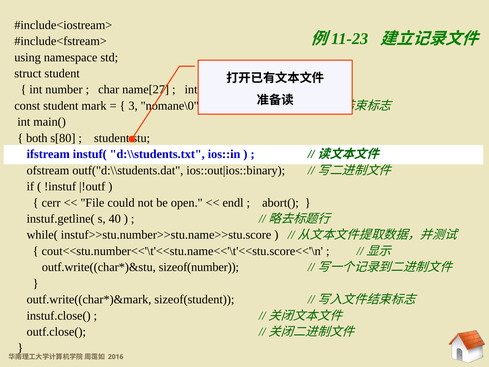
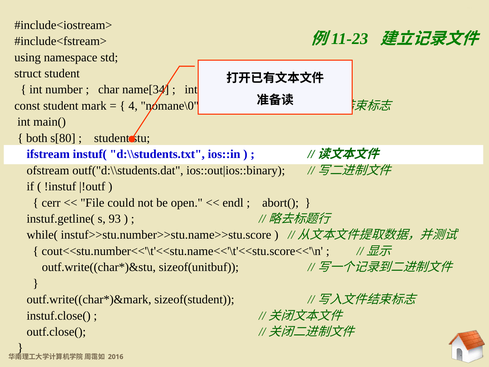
name[27: name[27 -> name[34 (146, 90)
3: 3 -> 4 (133, 106)
40: 40 -> 93 (115, 219)
sizeof(number: sizeof(number -> sizeof(unitbuf (199, 267)
